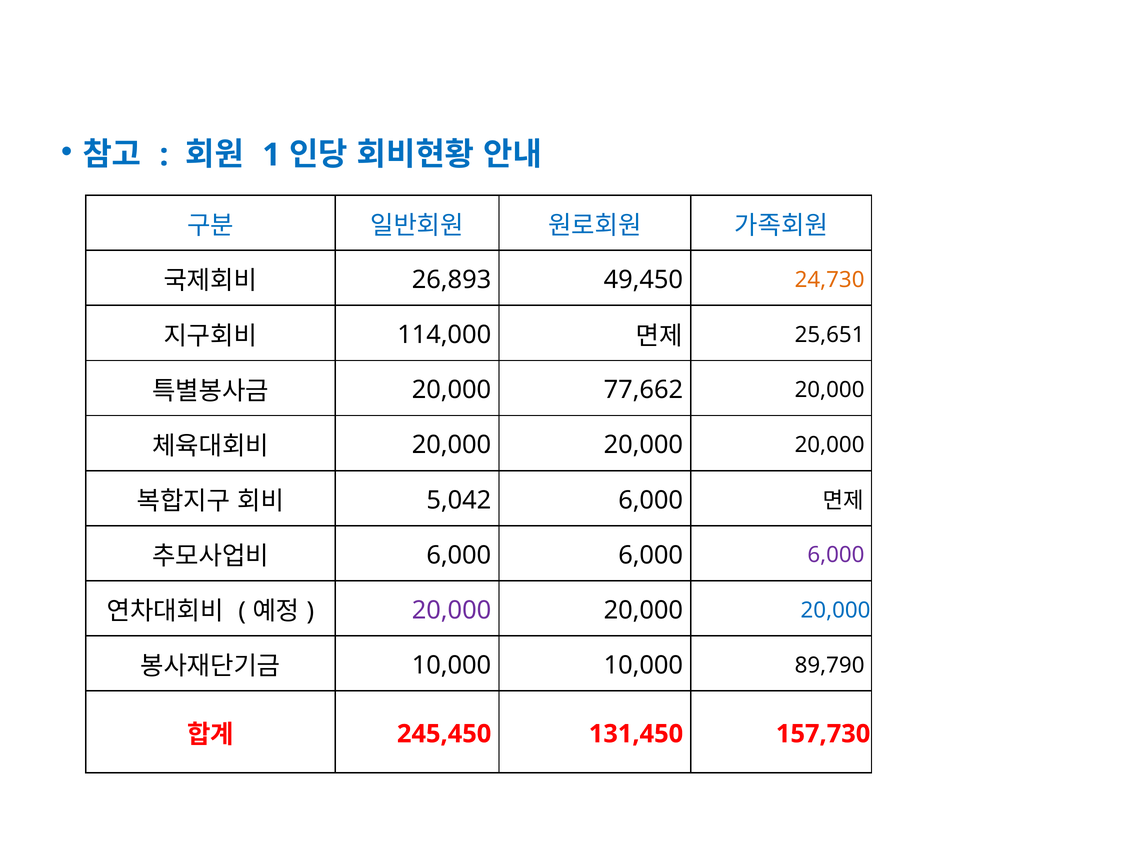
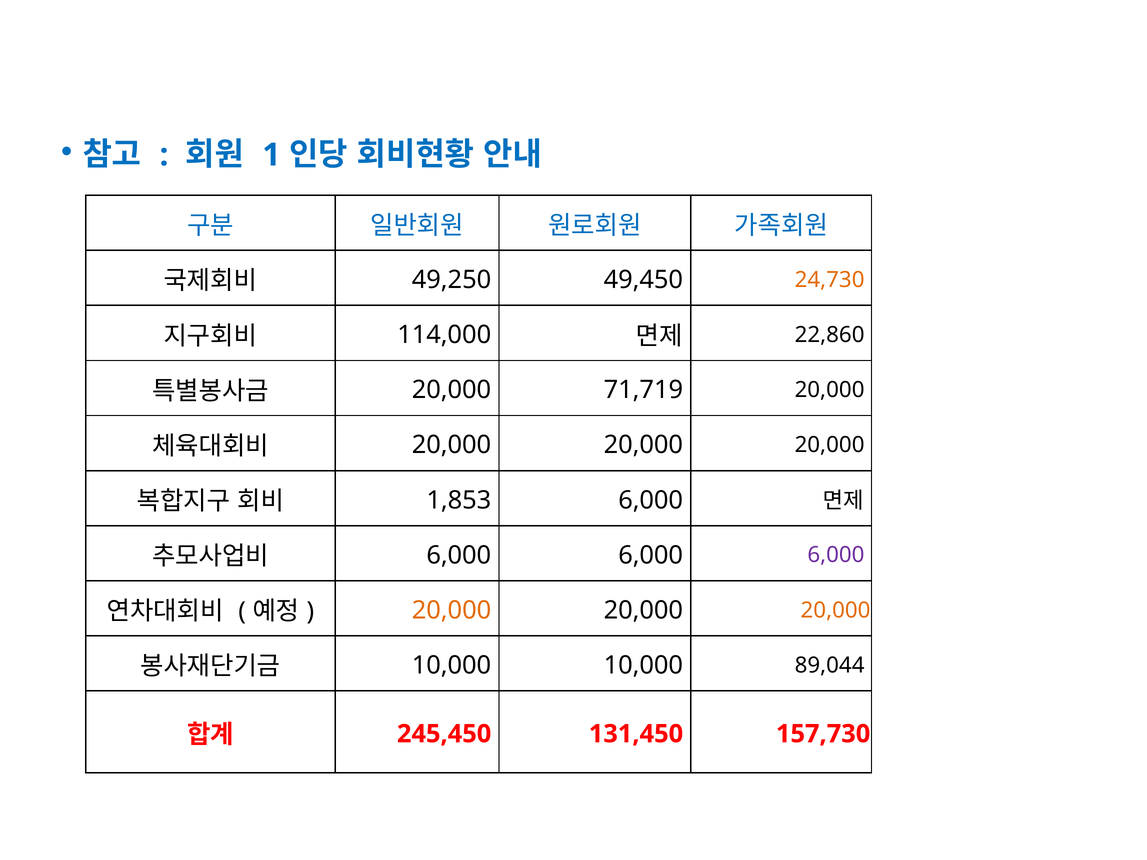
26,893: 26,893 -> 49,250 (452, 280)
25,651: 25,651 -> 22,860 (830, 335)
77,662: 77,662 -> 71,719 (643, 390)
5,042: 5,042 -> 1,853 (459, 500)
20,000 colour: purple -> orange (452, 610)
20,000 colour: blue -> orange (836, 610)
89,790: 89,790 -> 89,044 (830, 665)
